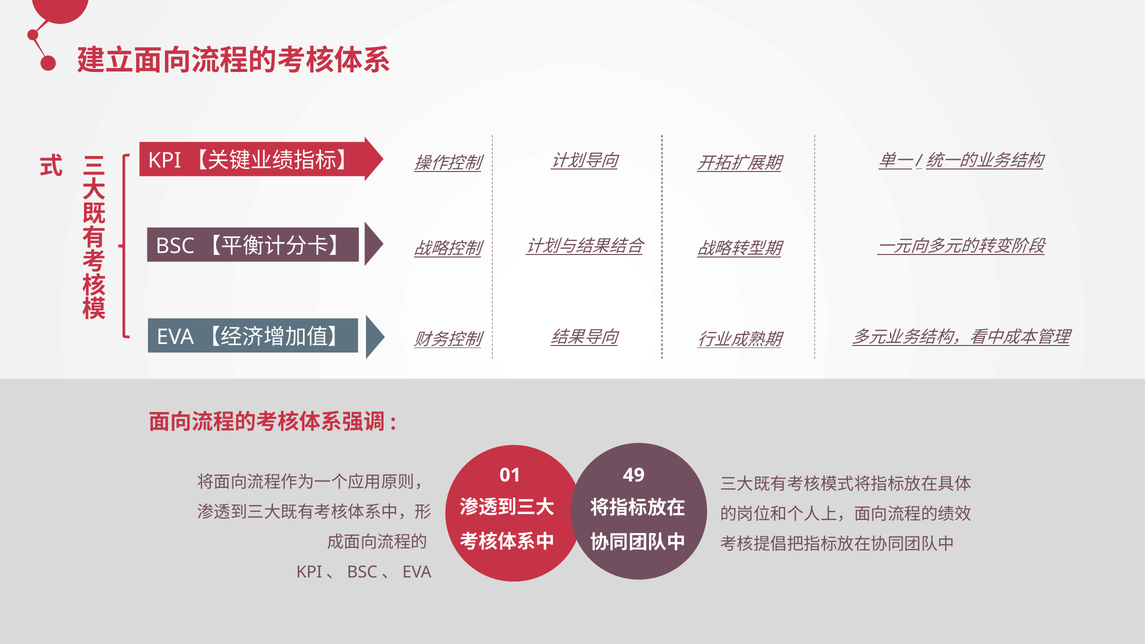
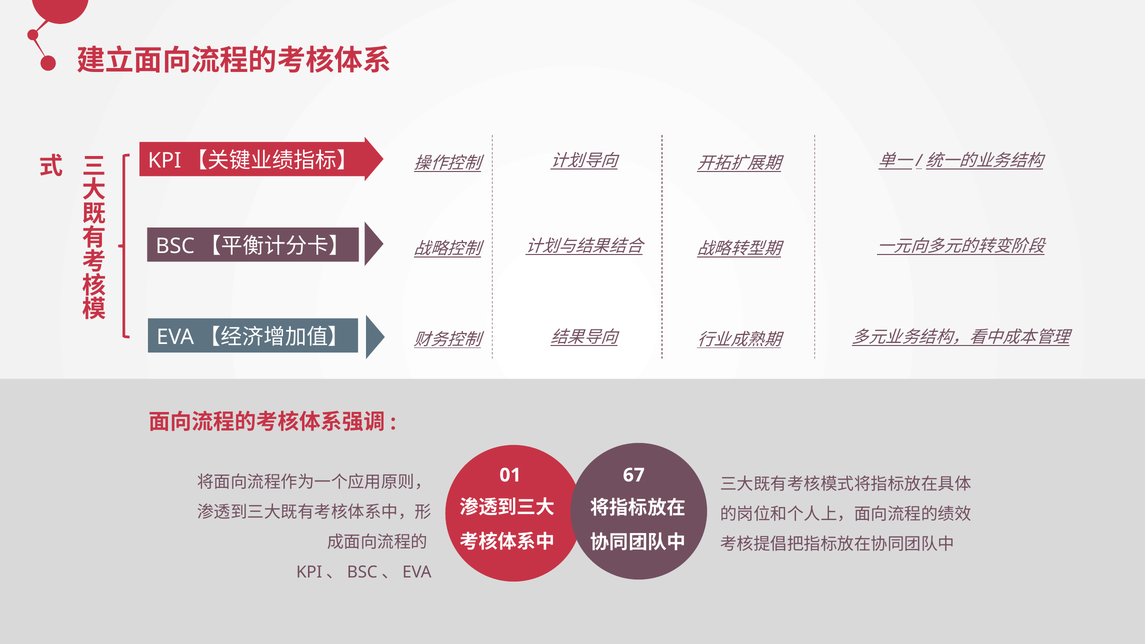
49: 49 -> 67 (634, 475)
